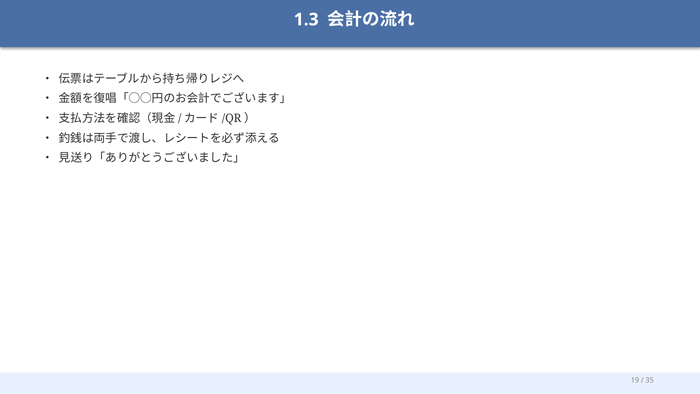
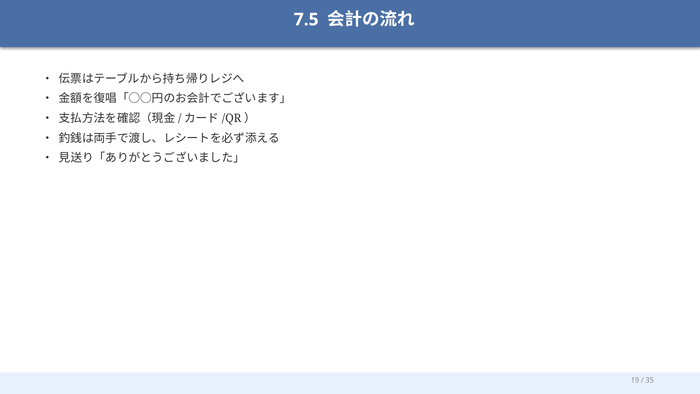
1.3: 1.3 -> 7.5 (306, 20)
